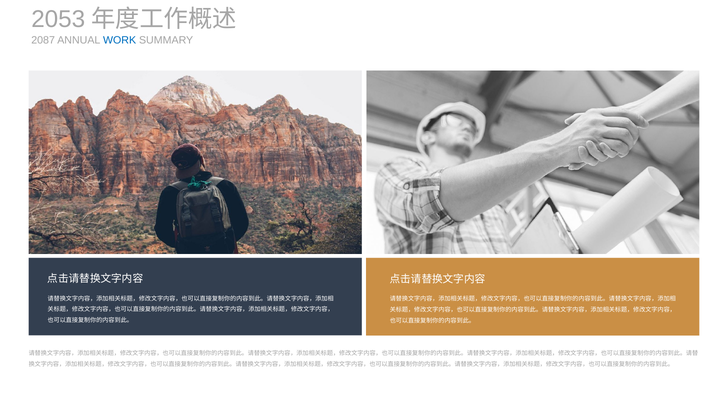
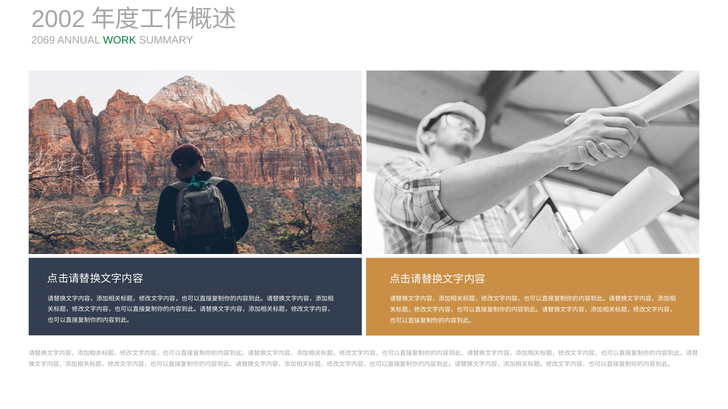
2053: 2053 -> 2002 (58, 19)
2087: 2087 -> 2069 (43, 40)
WORK colour: blue -> green (120, 40)
